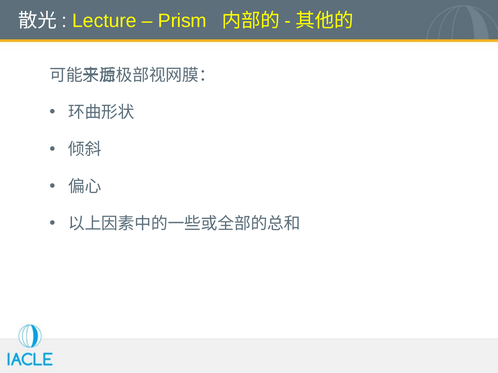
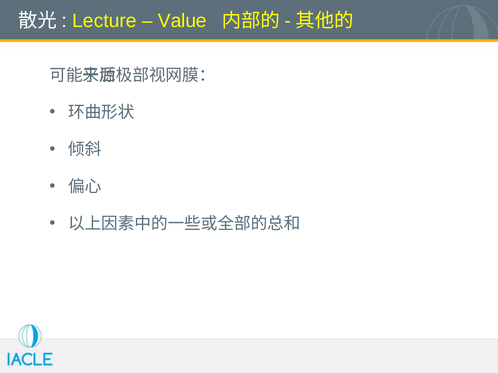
Prism: Prism -> Value (182, 21)
